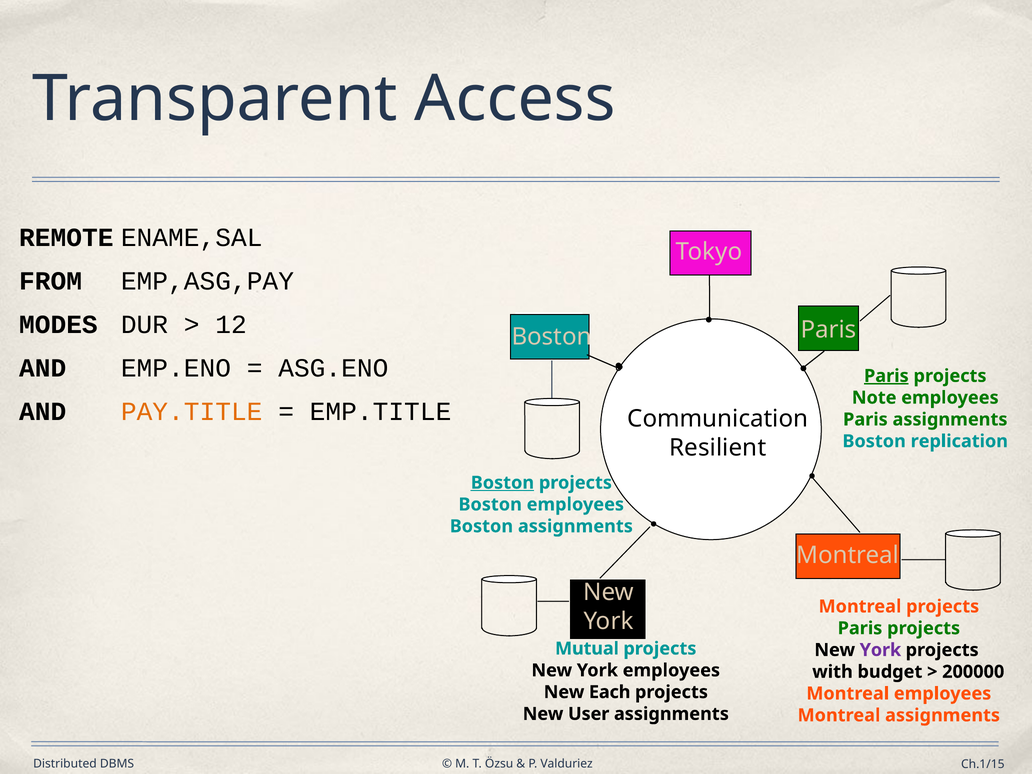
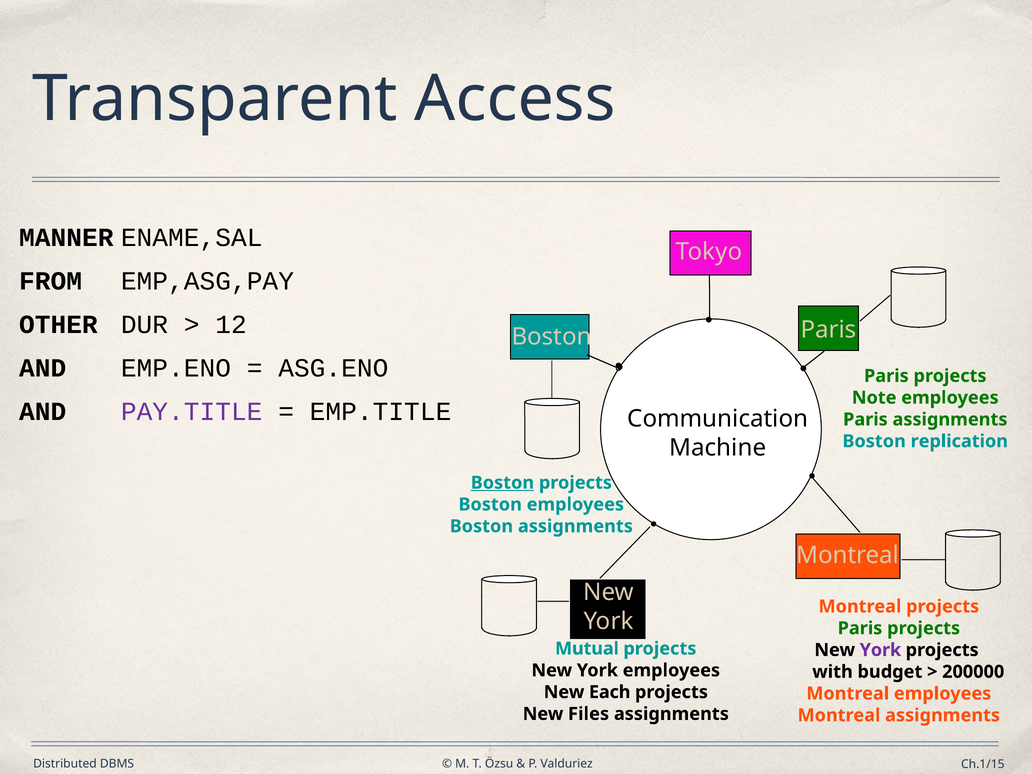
REMOTE: REMOTE -> MANNER (66, 238)
MODES: MODES -> OTHER (58, 325)
Paris underline: present -> none (886, 376)
PAY.TITLE colour: orange -> purple (192, 412)
Resilient: Resilient -> Machine (718, 448)
User: User -> Files (589, 714)
